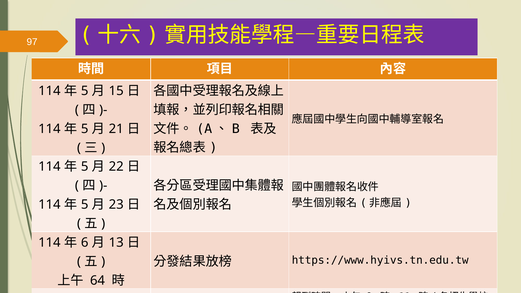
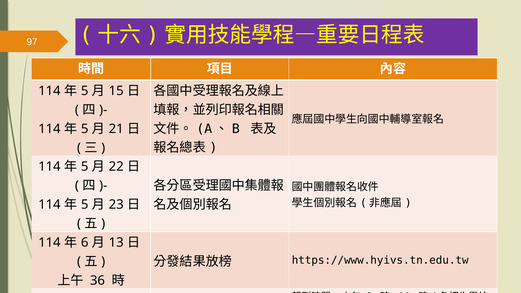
64: 64 -> 36 (98, 280)
